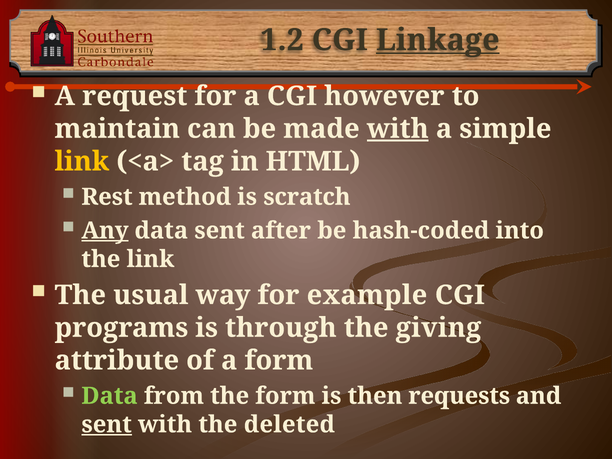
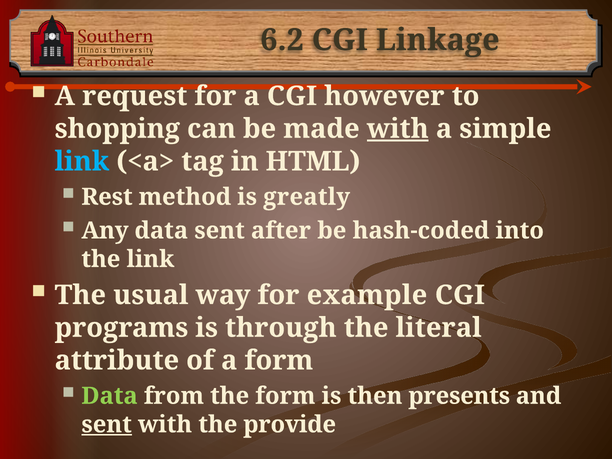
1.2: 1.2 -> 6.2 (282, 40)
Linkage underline: present -> none (438, 40)
maintain: maintain -> shopping (117, 129)
link colour: yellow -> light blue (82, 161)
scratch: scratch -> greatly (307, 197)
Any underline: present -> none (105, 231)
giving: giving -> literal (439, 328)
requests: requests -> presents (459, 396)
deleted: deleted -> provide (290, 424)
